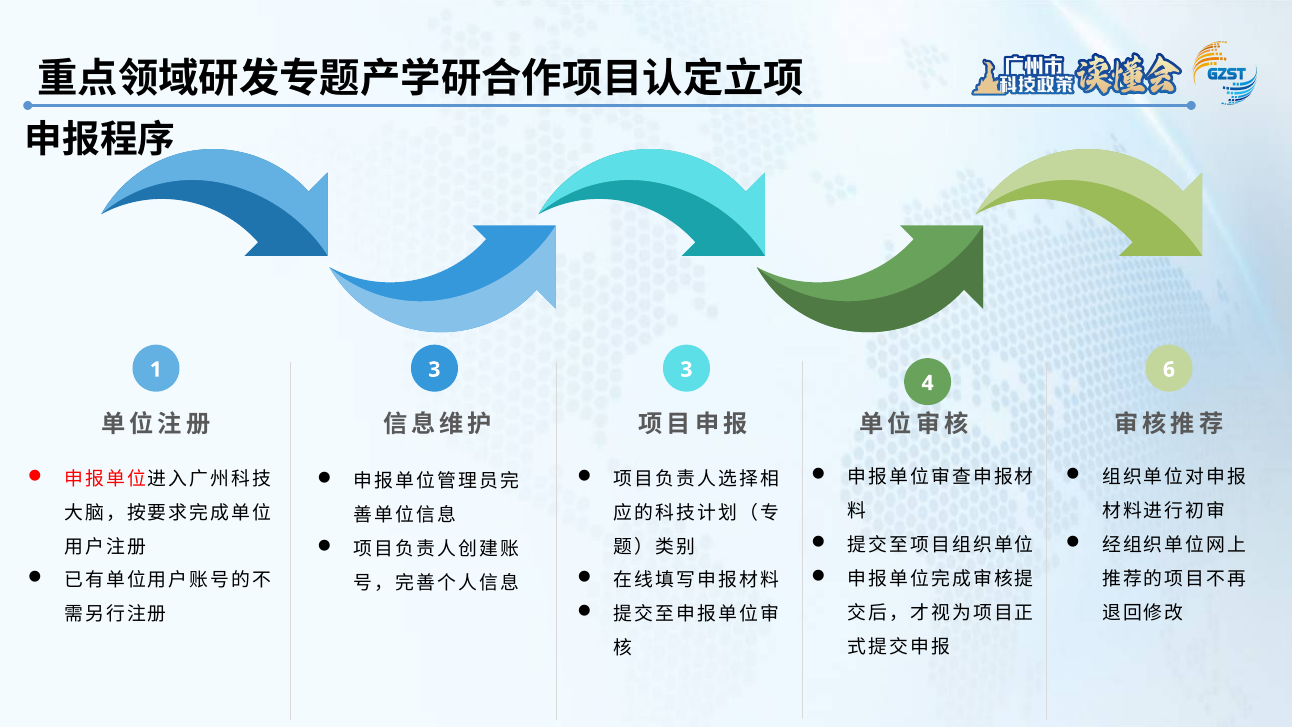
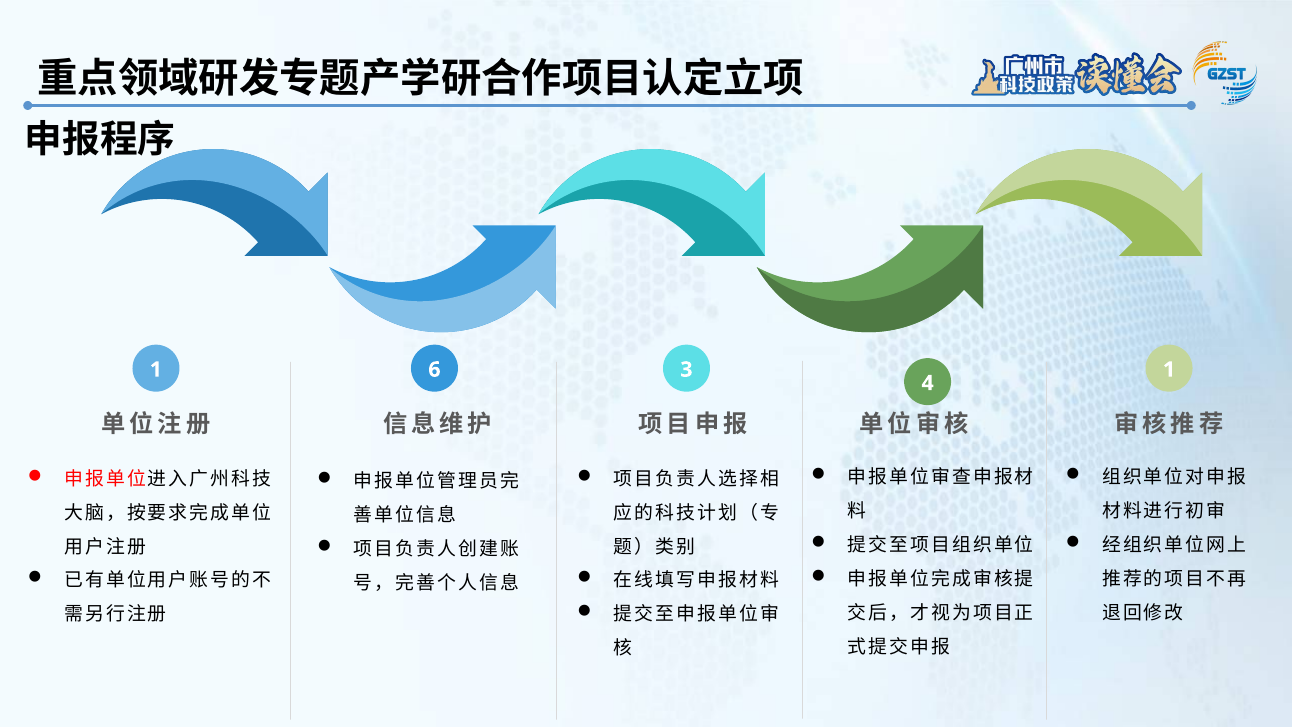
1 3: 3 -> 6 (434, 370)
3 6: 6 -> 1 (1169, 370)
